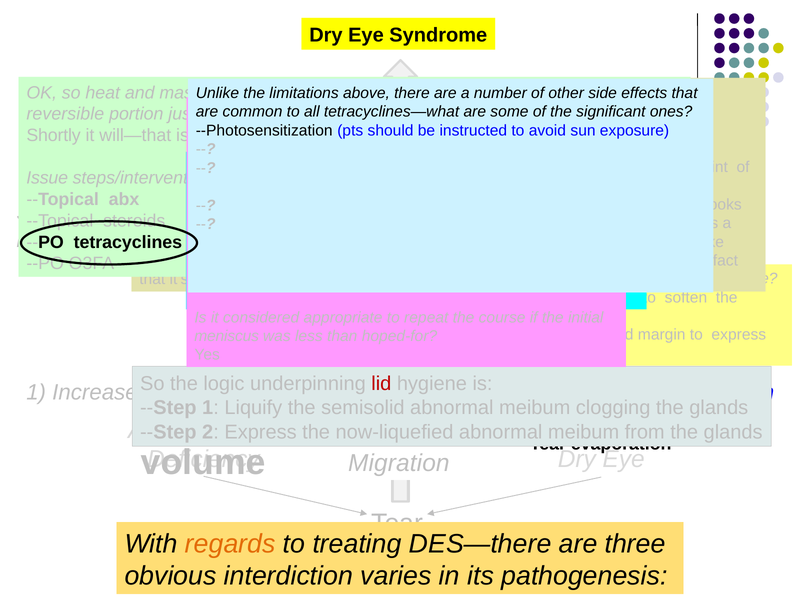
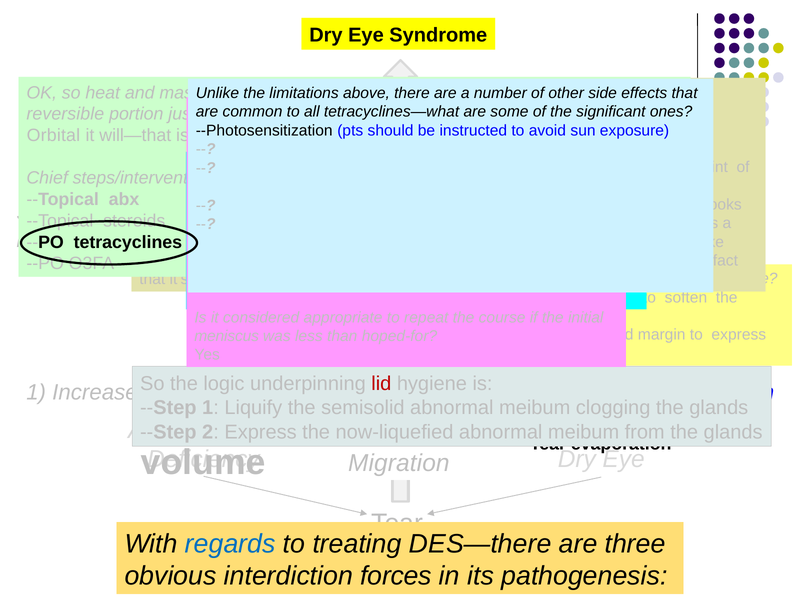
Shortly: Shortly -> Orbital (53, 135)
Issue: Issue -> Chief (47, 178)
regards colour: orange -> blue (230, 544)
varies: varies -> forces (396, 576)
